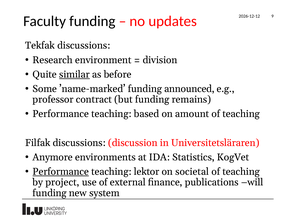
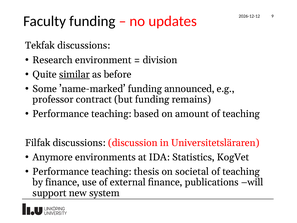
Performance underline: present -> none (61, 171)
lektor: lektor -> thesis (147, 171)
by project: project -> finance (62, 182)
funding: funding -> support (50, 193)
